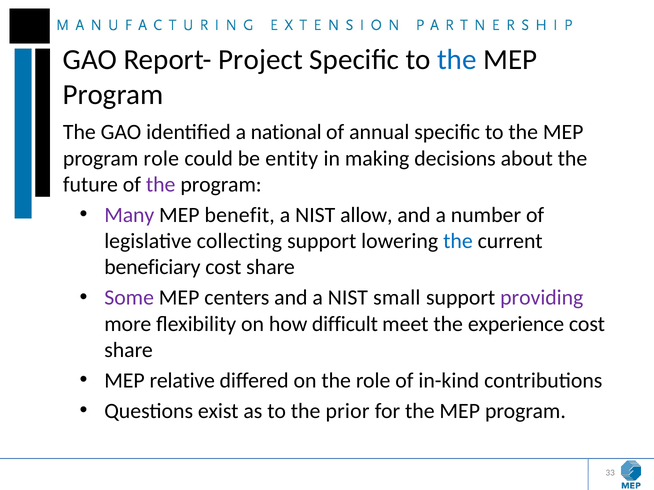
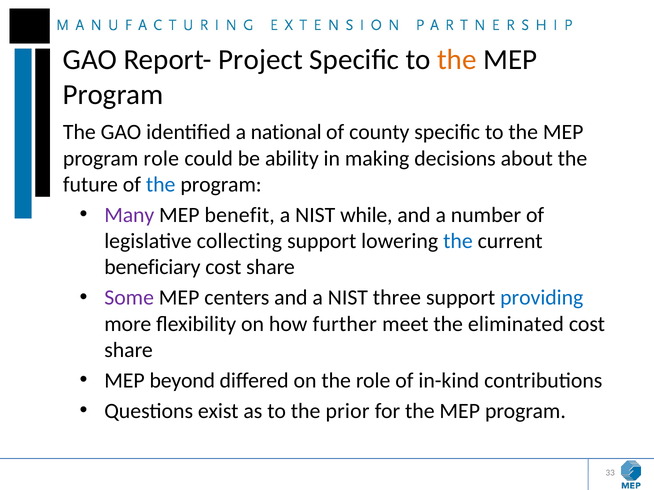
the colour: blue -> orange (457, 60)
annual: annual -> county (379, 132)
entity: entity -> ability (292, 158)
the colour: purple -> blue (161, 185)
allow: allow -> while (366, 215)
small: small -> three (397, 298)
providing colour: purple -> blue (542, 298)
difficult: difficult -> further (345, 324)
experience: experience -> eliminated (516, 324)
relative: relative -> beyond (182, 381)
